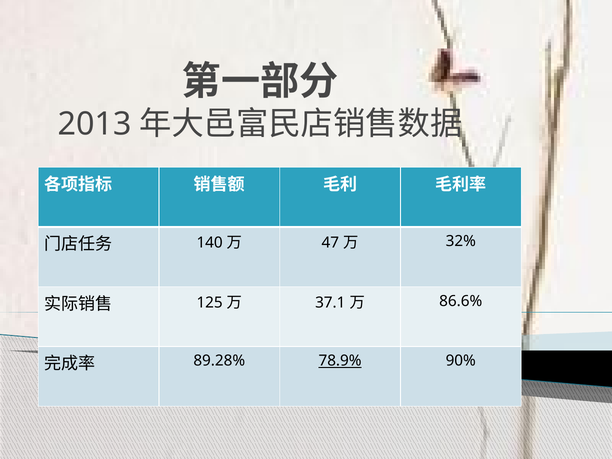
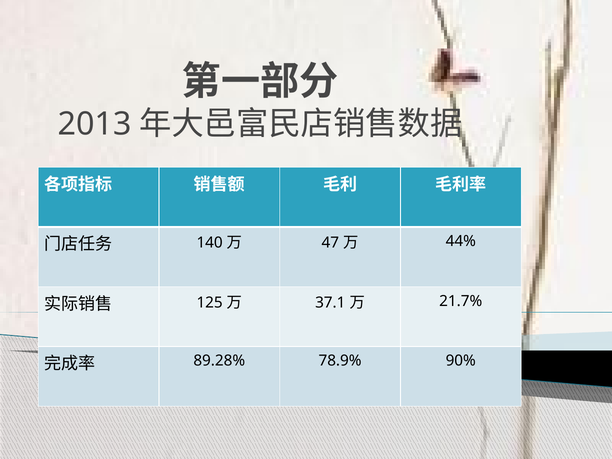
32%: 32% -> 44% (461, 241)
86.6%: 86.6% -> 21.7% (461, 301)
78.9% underline: present -> none (340, 361)
